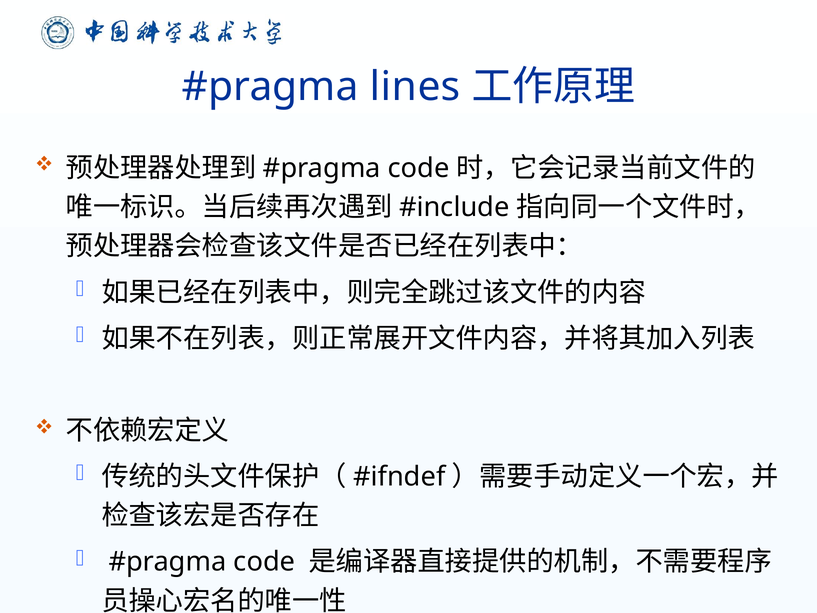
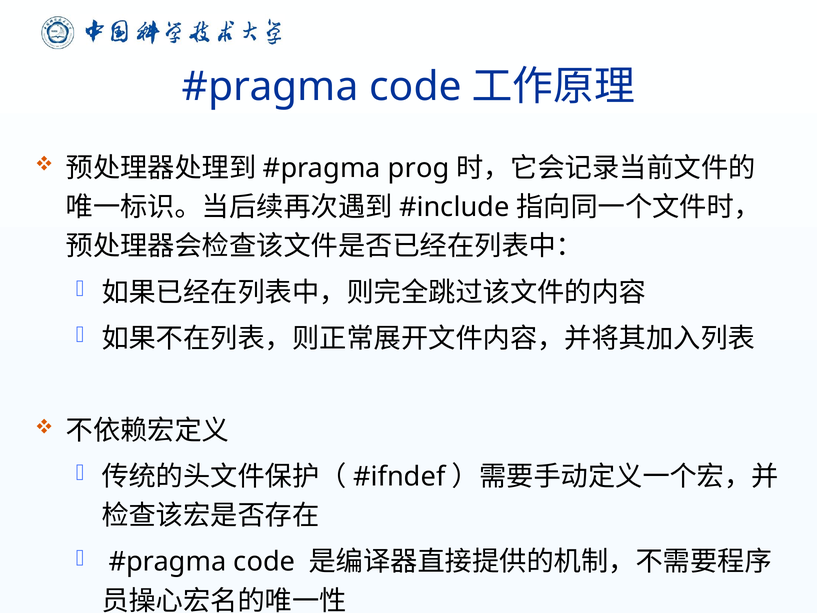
lines: lines -> code (415, 87)
code: code -> prog (419, 168)
